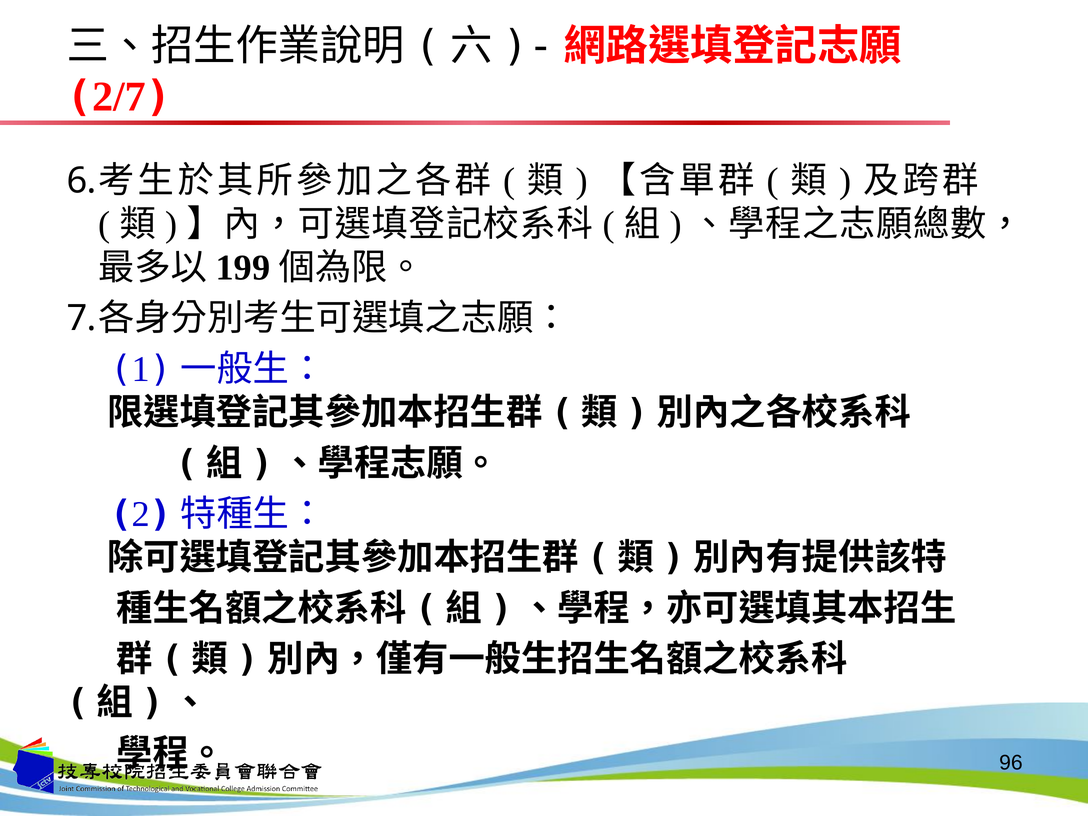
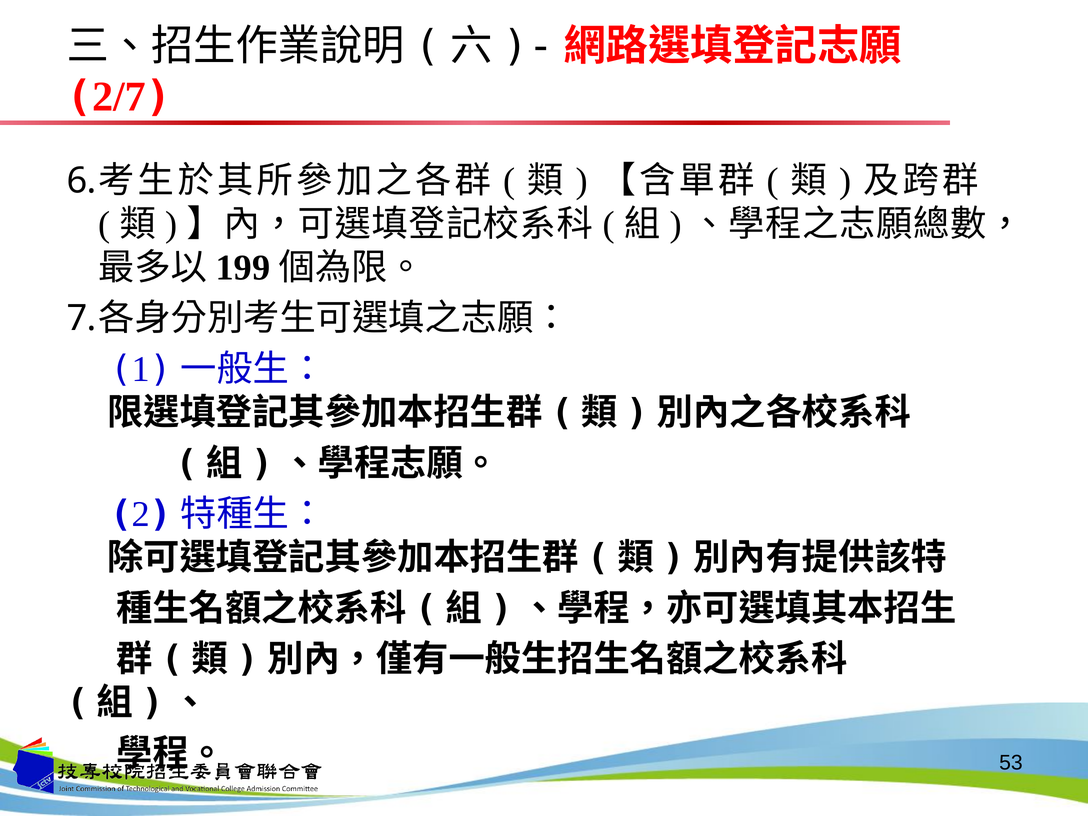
96: 96 -> 53 (1011, 763)
